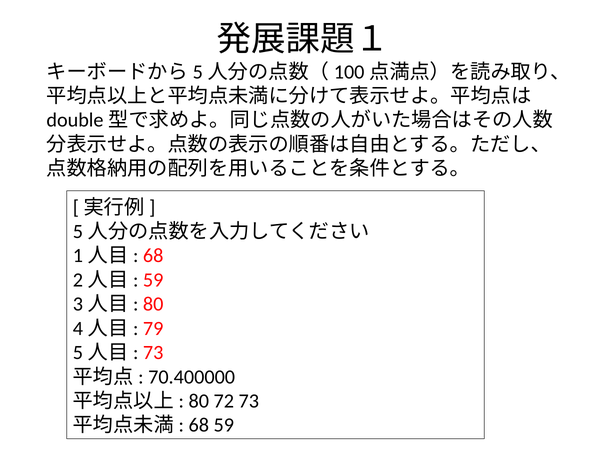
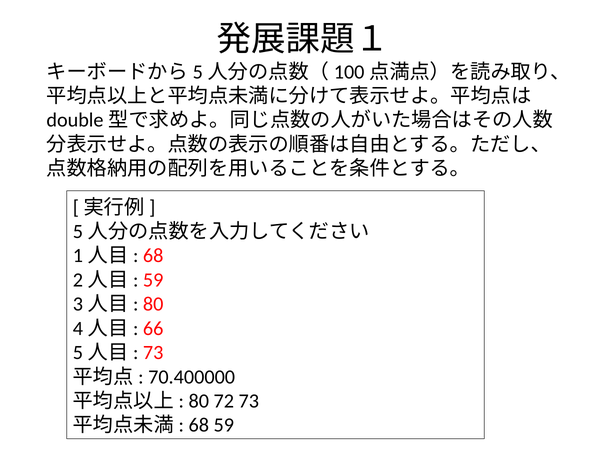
79: 79 -> 66 (153, 329)
